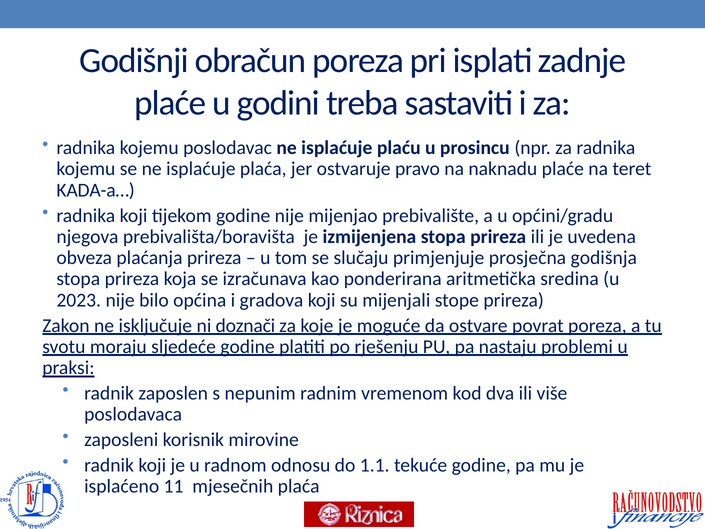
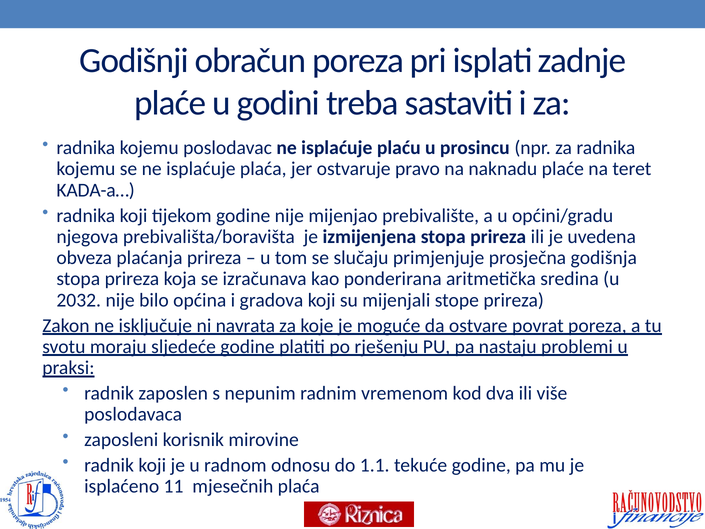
2023: 2023 -> 2032 (79, 300)
doznači: doznači -> navrata (245, 325)
